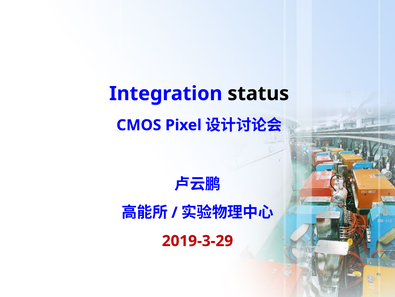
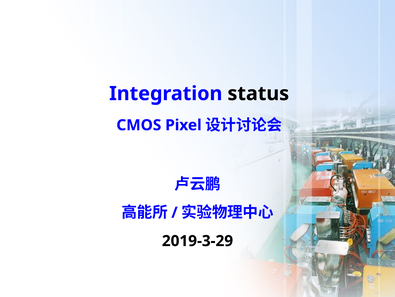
2019-3-29 colour: red -> black (197, 240)
